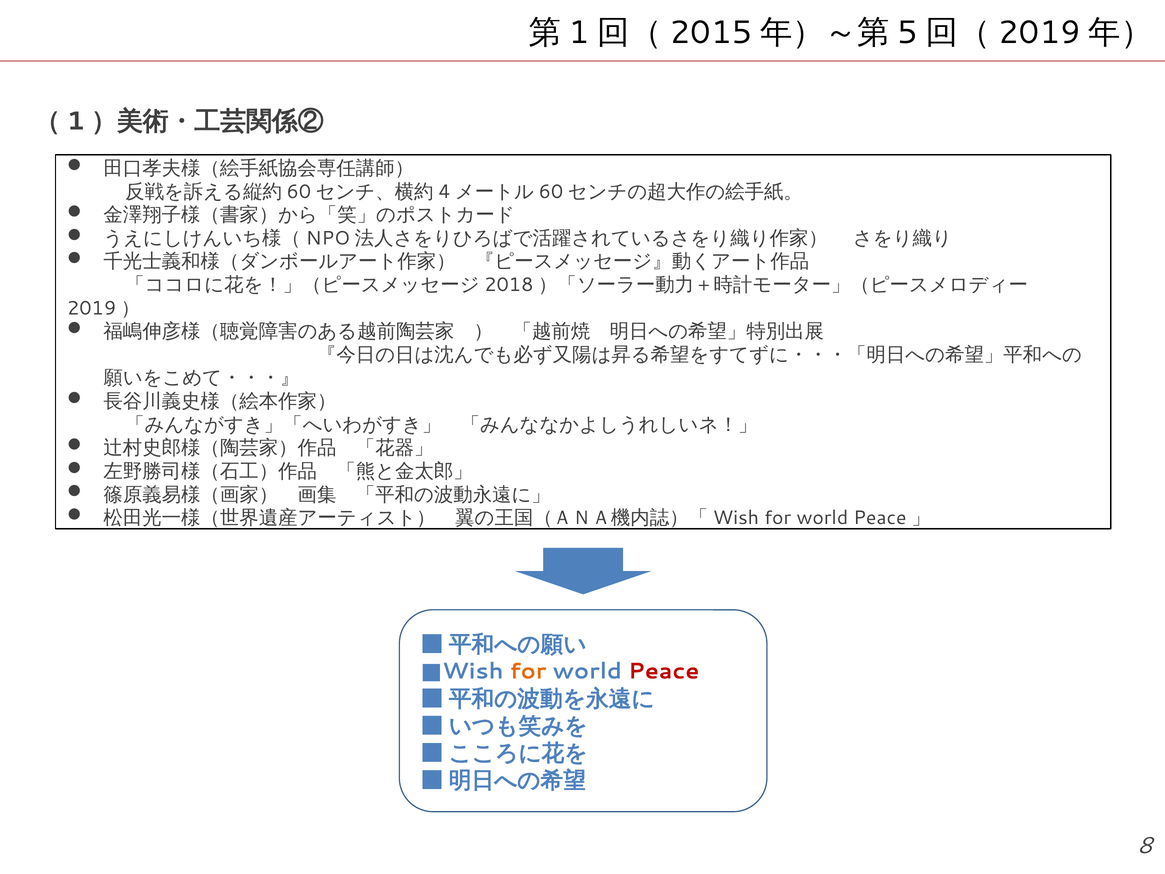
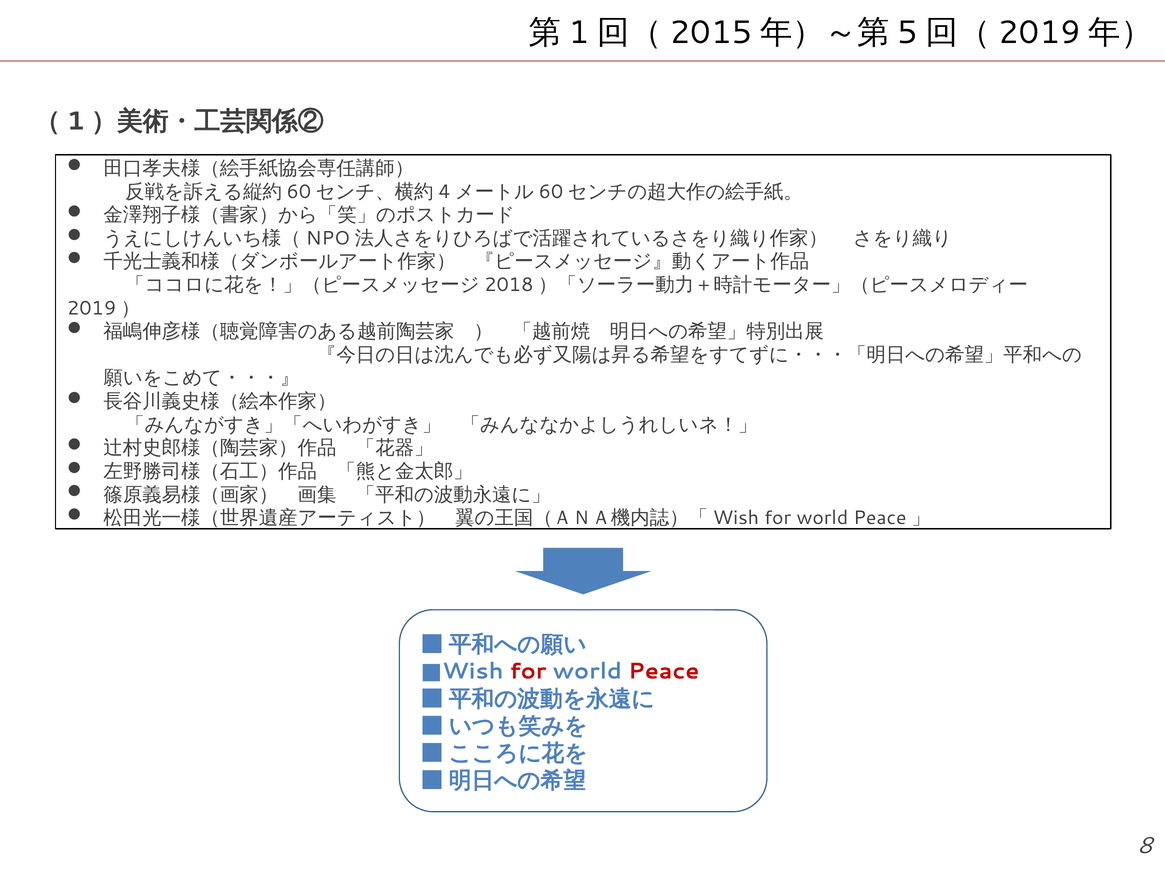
for colour: orange -> red (528, 671)
